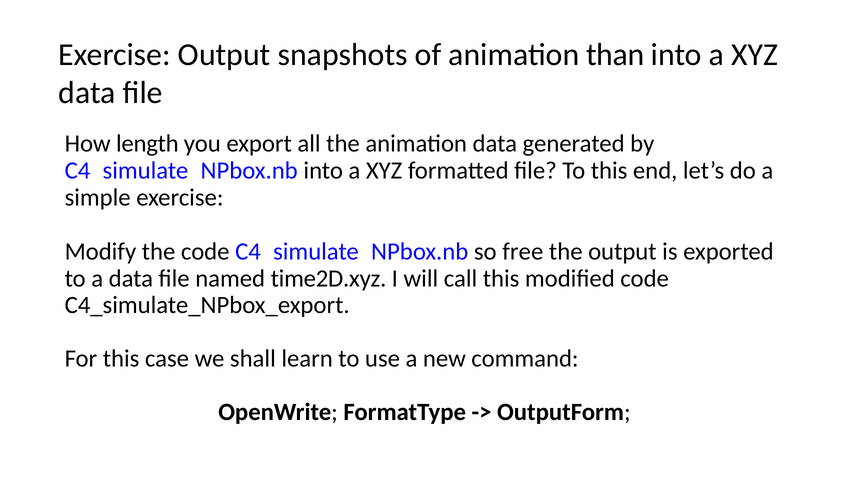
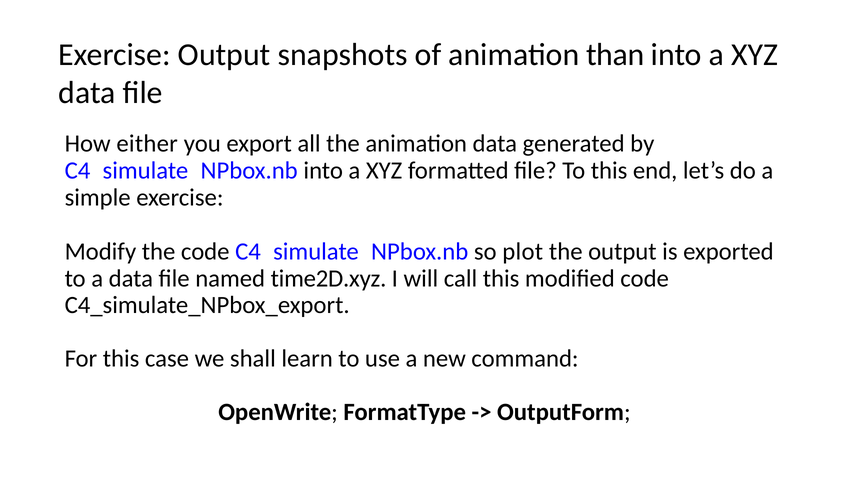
length: length -> either (147, 143)
free: free -> plot (523, 251)
